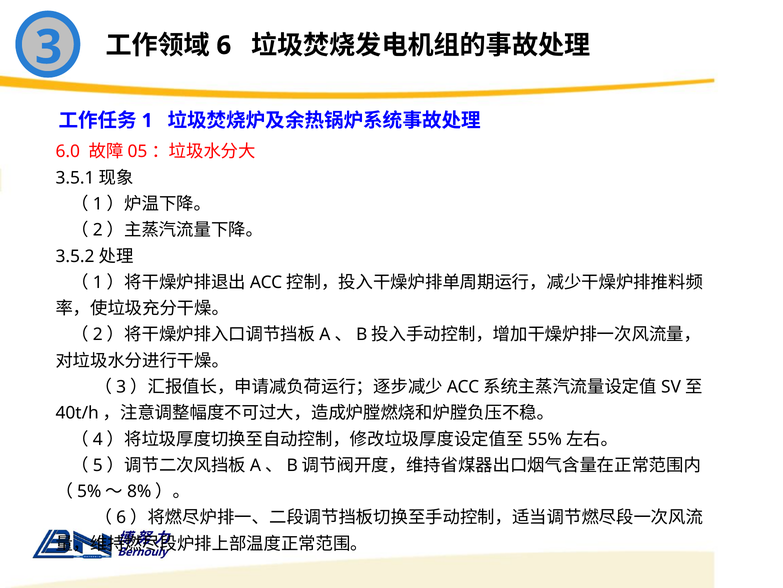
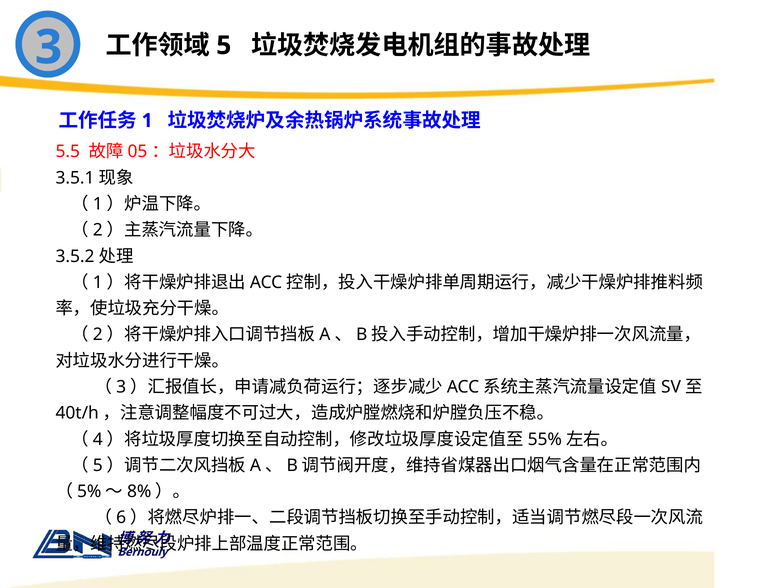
6: 6 -> 5 (224, 45)
6.0: 6.0 -> 5.5 (68, 152)
